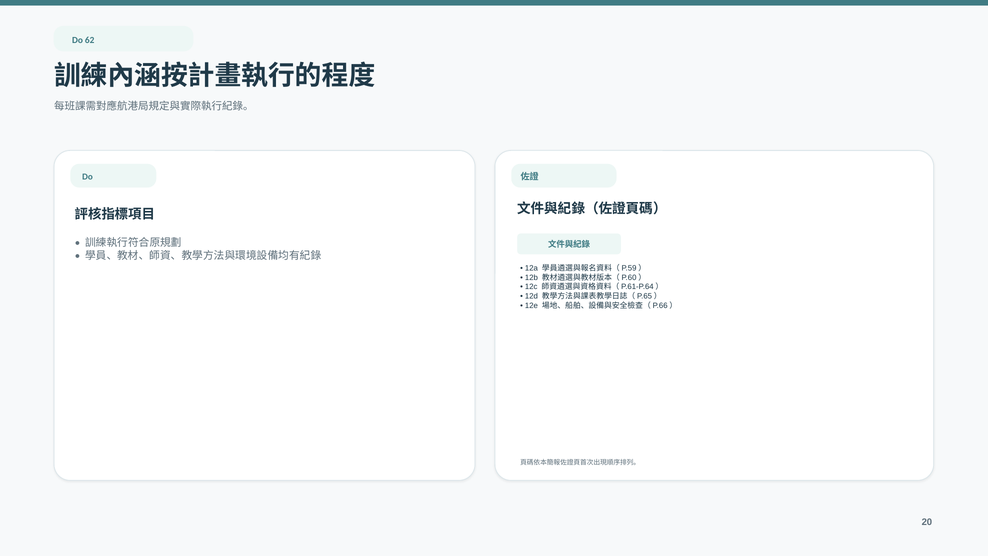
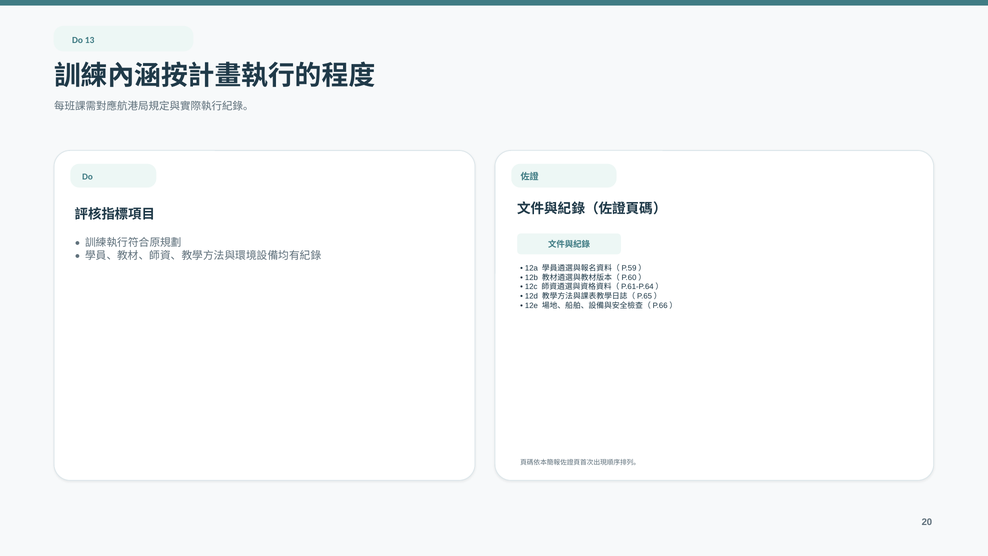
62: 62 -> 13 (90, 40)
